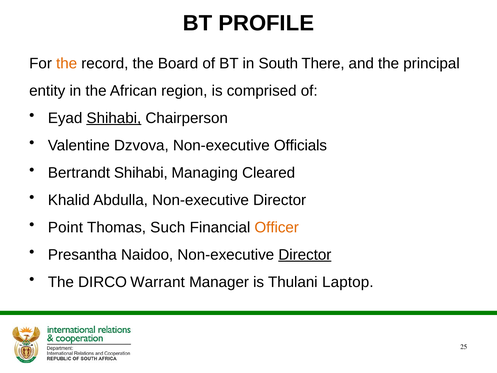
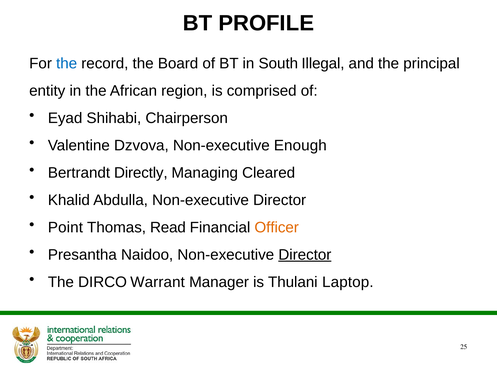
the colour: orange -> blue (67, 63)
There: There -> Illegal (323, 63)
Shihabi underline: present -> none (114, 118)
Officials: Officials -> Enough (300, 145)
Bertrandt Shihabi: Shihabi -> Directly (141, 173)
Such: Such -> Read (168, 227)
